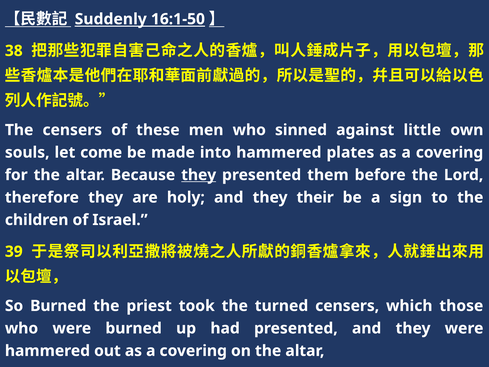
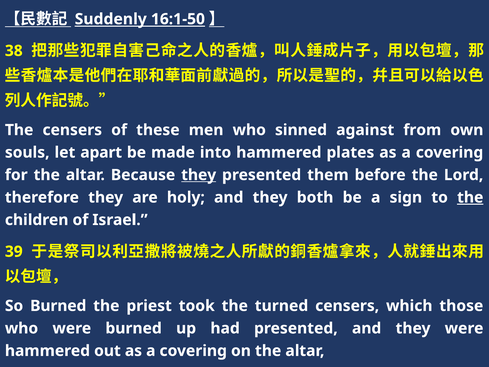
little: little -> from (422, 130)
come: come -> apart (101, 152)
their: their -> both (315, 197)
the underline: none -> present (470, 197)
